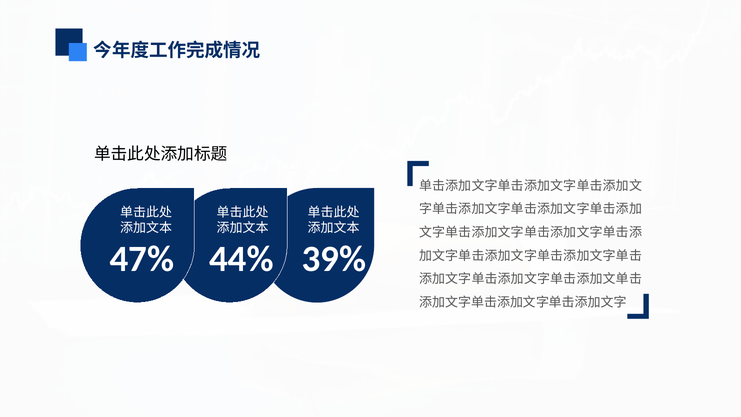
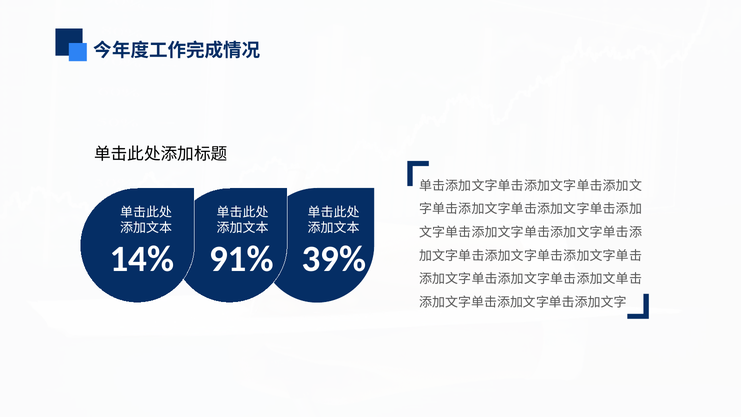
47%: 47% -> 14% (142, 259)
44%: 44% -> 91% (241, 259)
